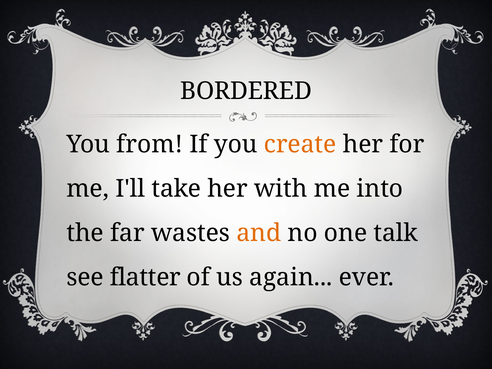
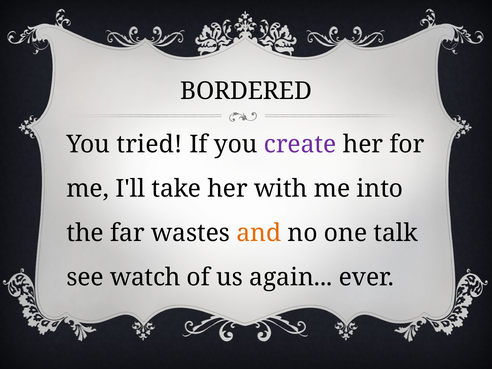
from: from -> tried (149, 144)
create colour: orange -> purple (300, 144)
flatter: flatter -> watch (145, 277)
